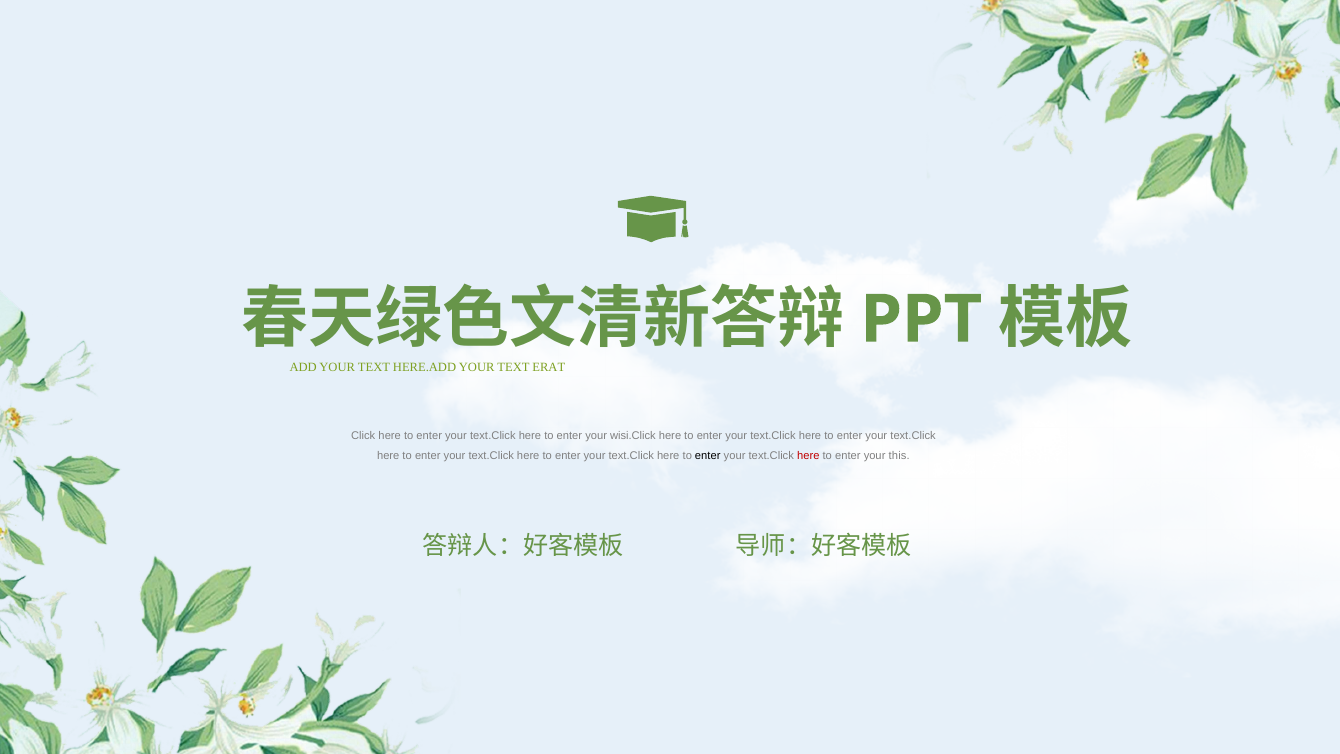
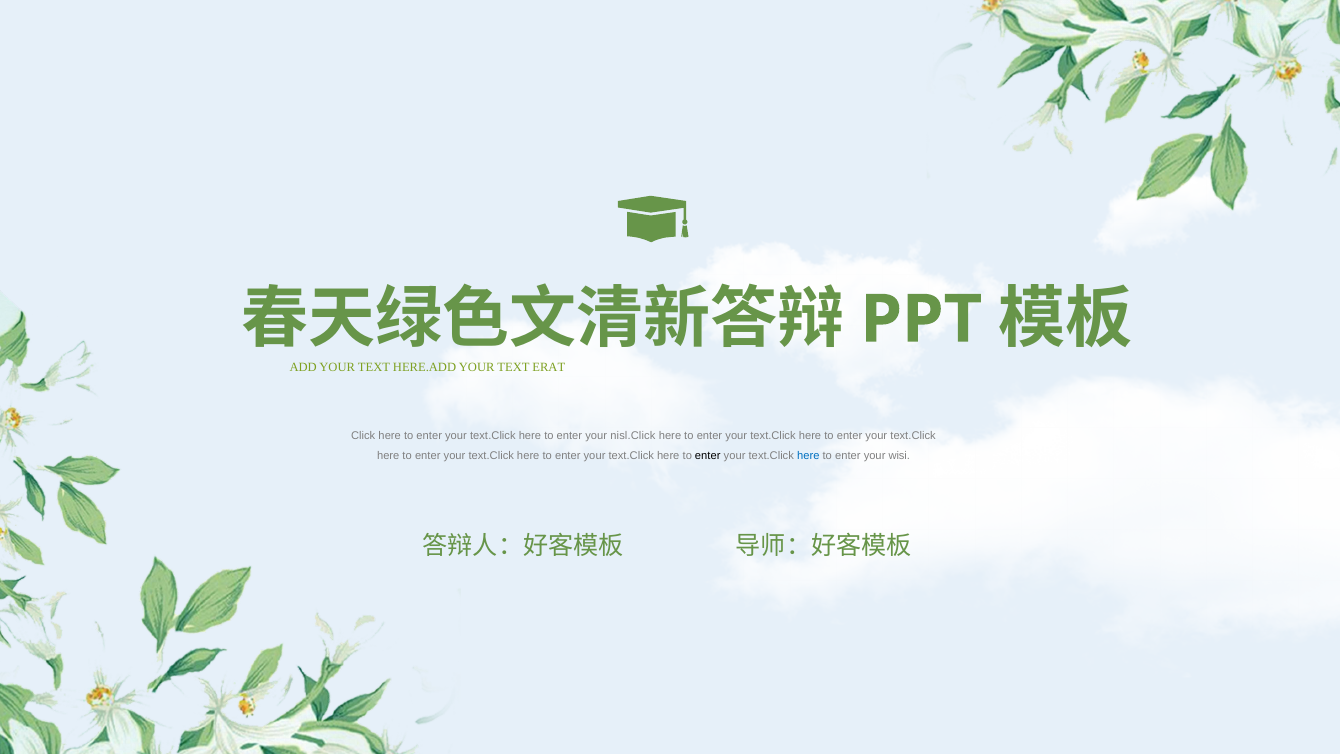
wisi.Click: wisi.Click -> nisl.Click (633, 436)
here colour: red -> blue (808, 456)
this: this -> wisi (899, 456)
